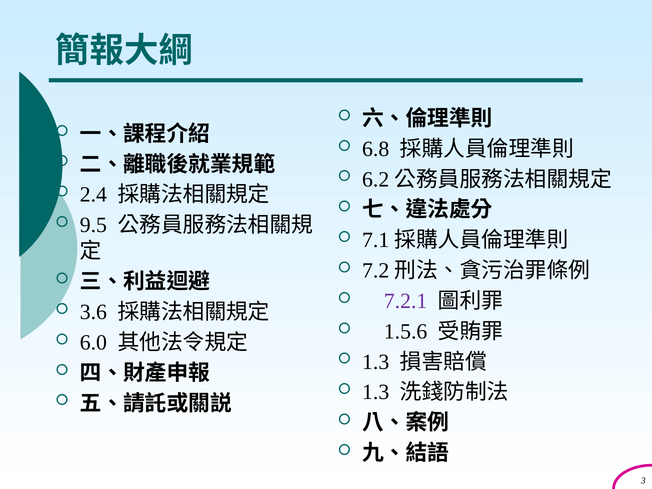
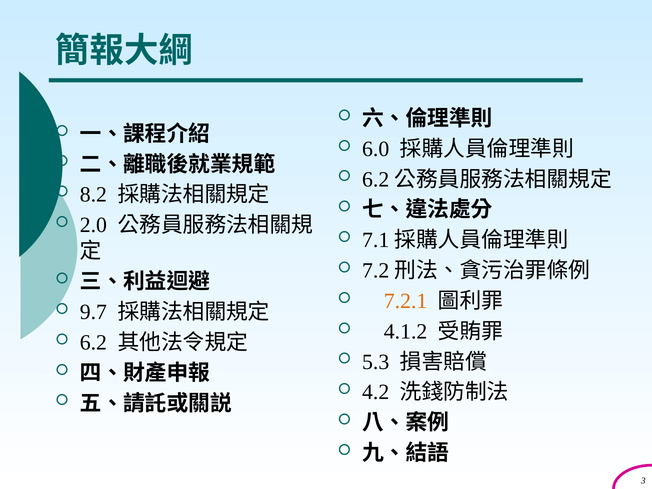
6.8: 6.8 -> 6.0 (376, 149)
2.4: 2.4 -> 8.2 (93, 195)
9.5: 9.5 -> 2.0 (93, 225)
7.2.1 colour: purple -> orange (406, 301)
3.6: 3.6 -> 9.7 (93, 312)
1.5.6: 1.5.6 -> 4.1.2 (406, 331)
6.0: 6.0 -> 6.2 (93, 343)
1.3: 1.3 -> 5.3 (376, 362)
1.3: 1.3 -> 4.2 (376, 392)
